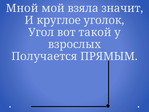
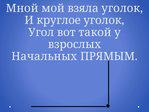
взяла значит: значит -> уголок (122, 8)
Получается: Получается -> Начальных (44, 56)
